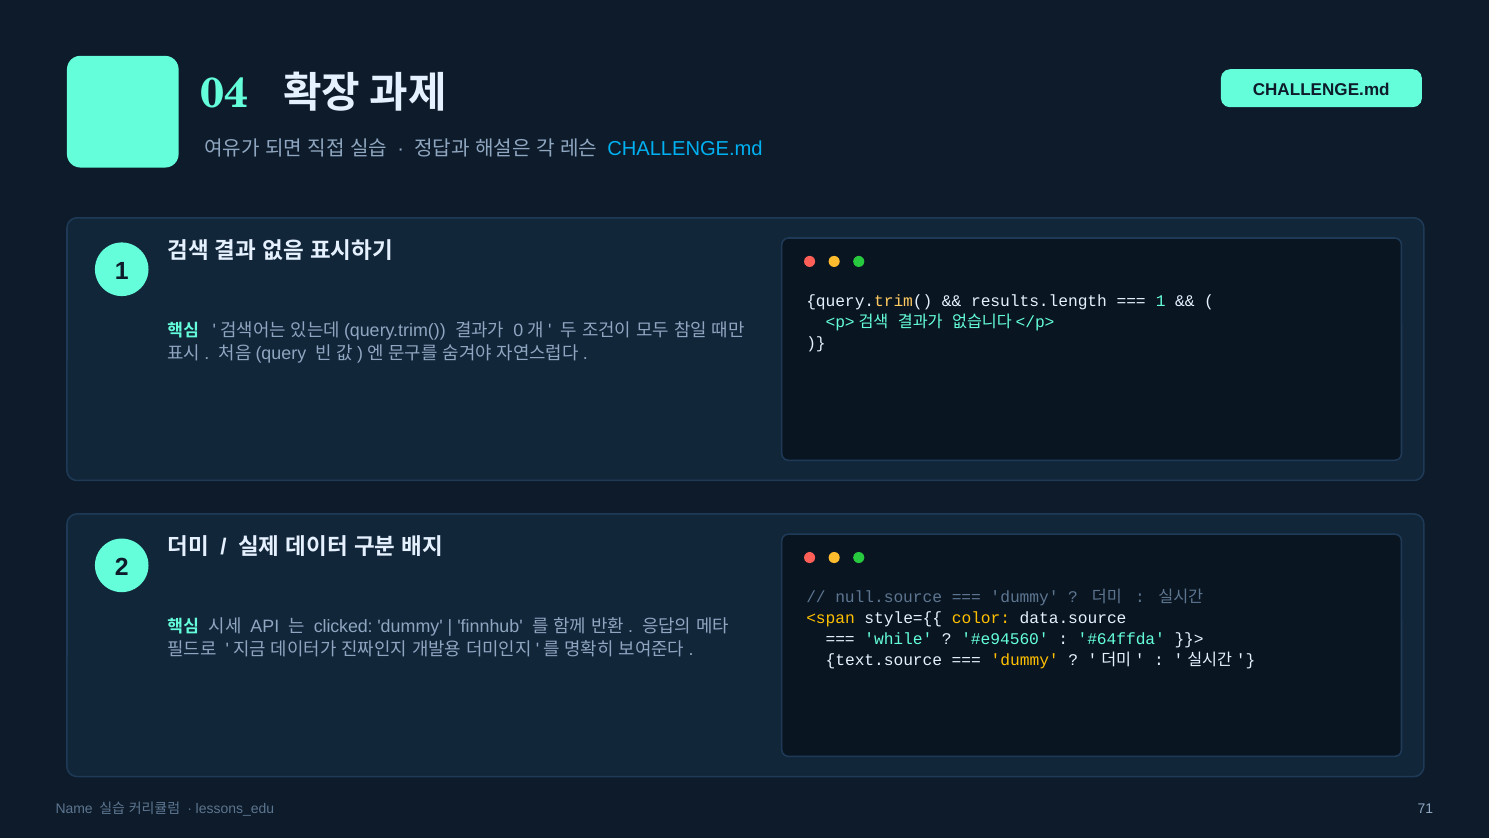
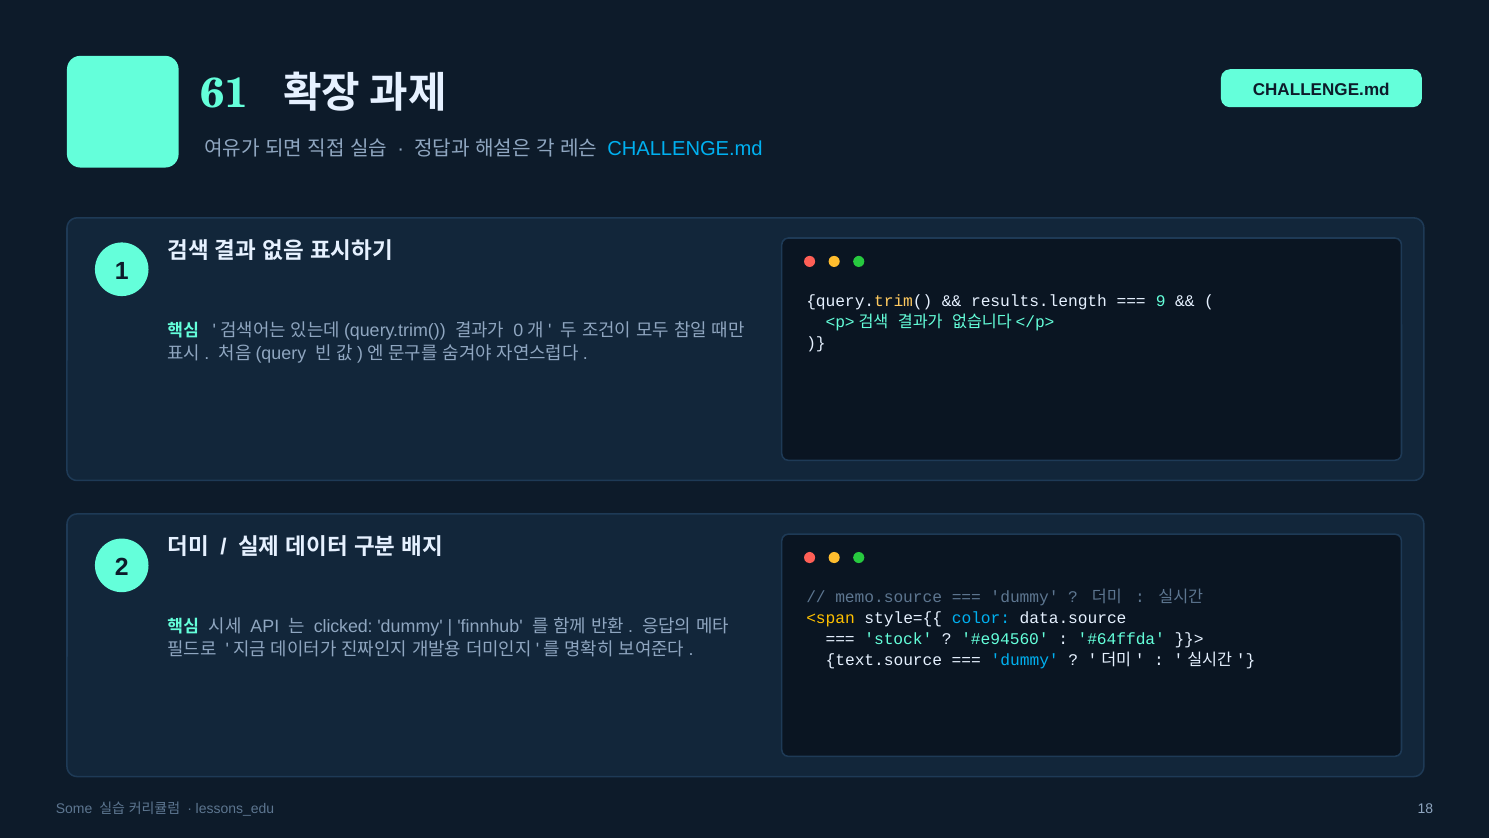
04: 04 -> 61 (225, 93)
1: 1 -> 9 (1161, 301)
null.source: null.source -> memo.source (889, 596)
color colour: yellow -> light blue (981, 618)
while: while -> stock (898, 639)
dummy colour: yellow -> light blue (1025, 660)
Name: Name -> Some (74, 808)
71: 71 -> 18 (1425, 808)
